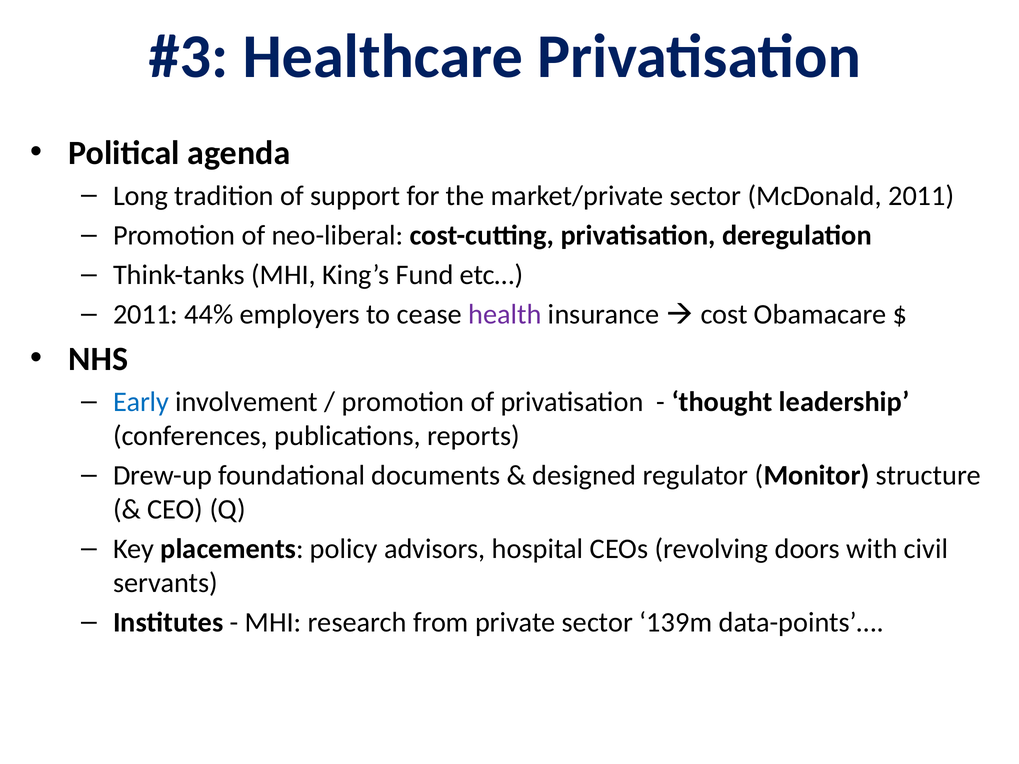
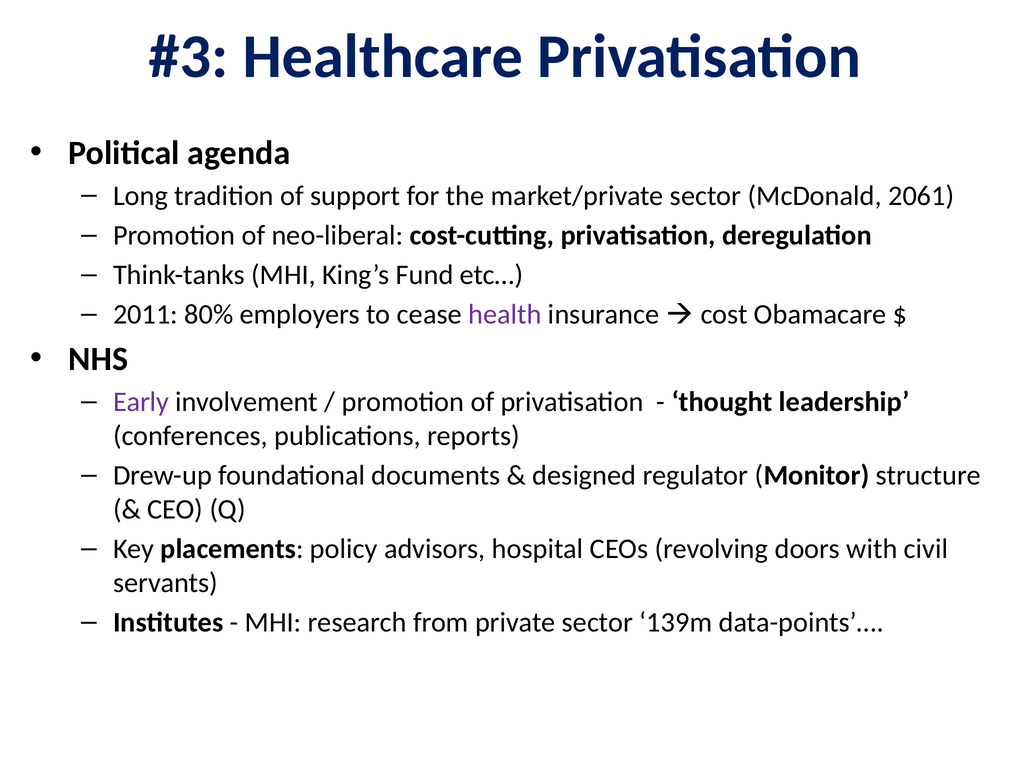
McDonald 2011: 2011 -> 2061 (921, 196)
44%: 44% -> 80% (209, 315)
Early colour: blue -> purple (141, 402)
